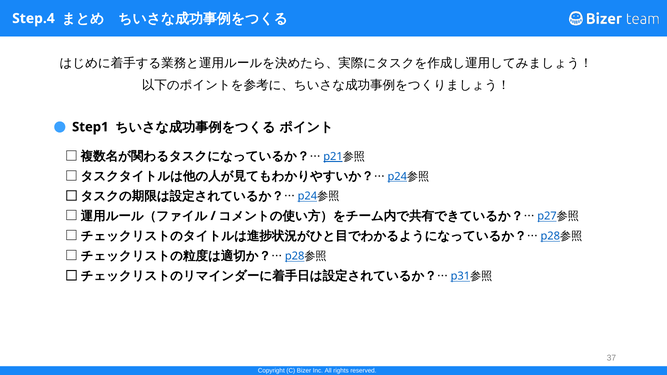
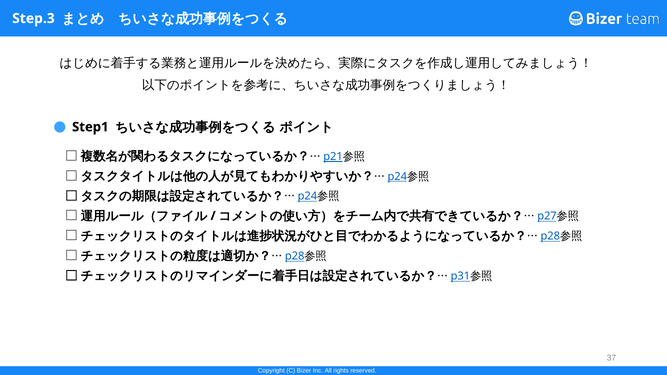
Step.4: Step.4 -> Step.3 (33, 18)
